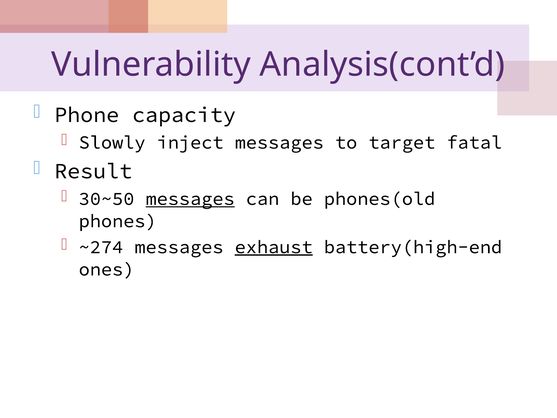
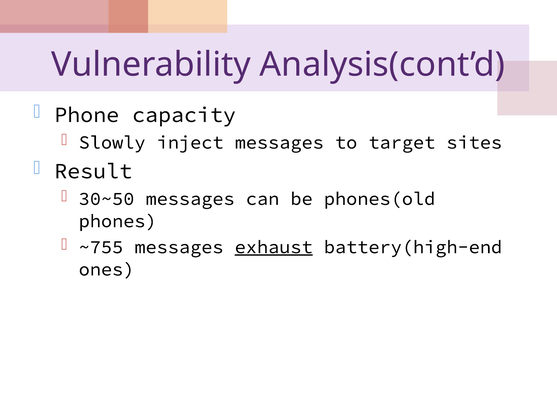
fatal: fatal -> sites (474, 142)
messages underline: present -> none (190, 199)
~274: ~274 -> ~755 (101, 247)
